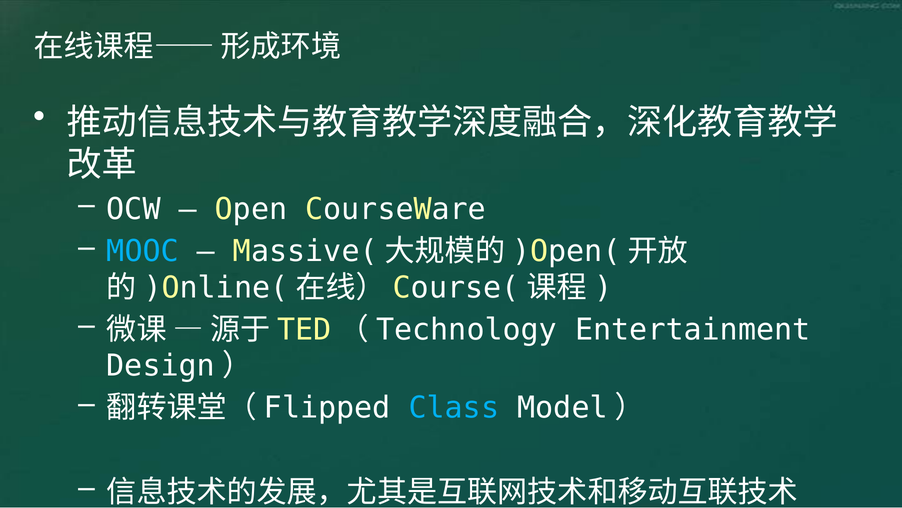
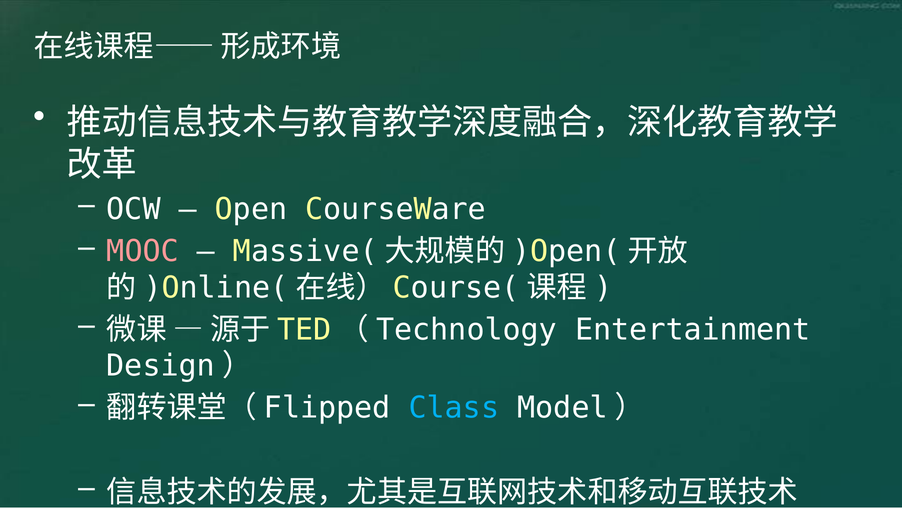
MOOC colour: light blue -> pink (143, 251)
